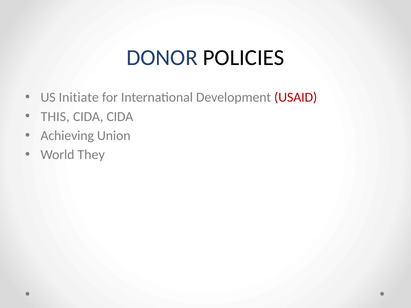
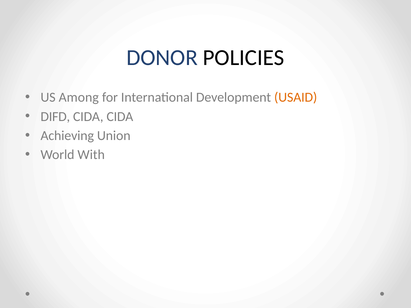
Initiate: Initiate -> Among (79, 97)
USAID colour: red -> orange (296, 97)
THIS: THIS -> DIFD (55, 117)
They: They -> With (91, 155)
